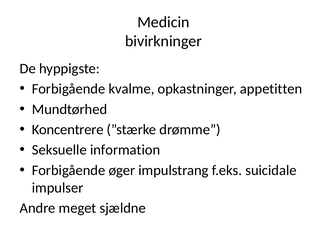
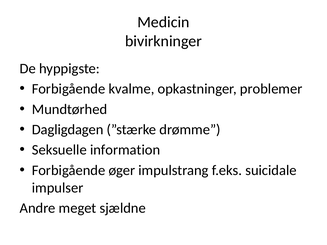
appetitten: appetitten -> problemer (271, 89)
Koncentrere: Koncentrere -> Dagligdagen (68, 130)
